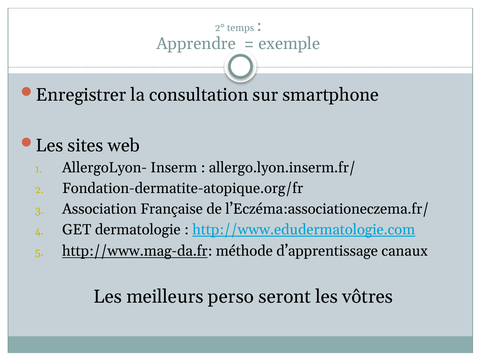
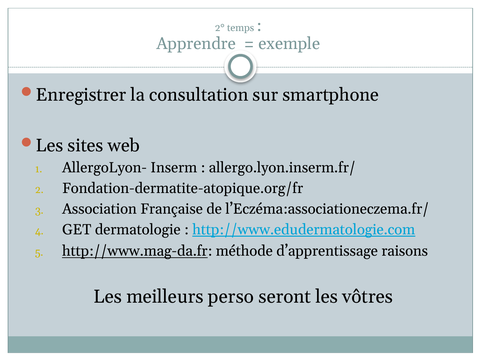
canaux: canaux -> raisons (405, 251)
